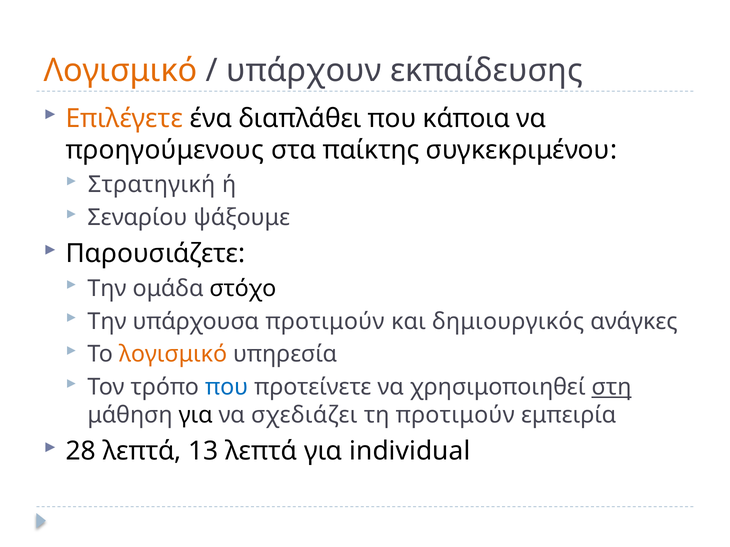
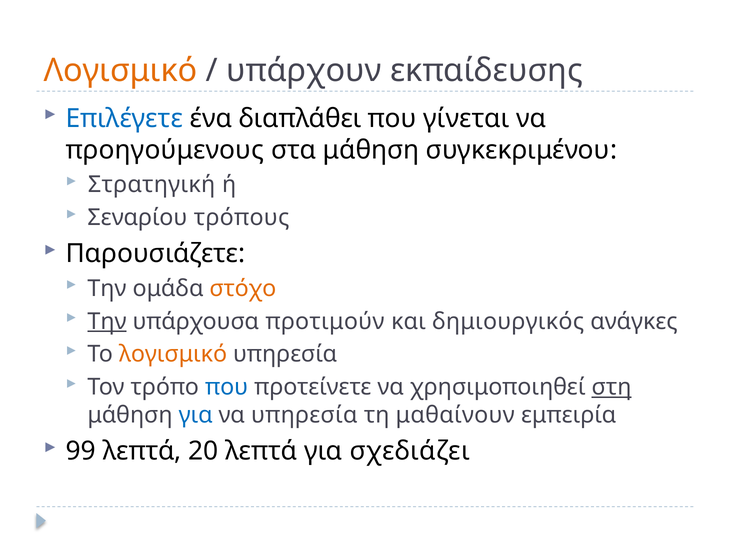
Επιλέγετε colour: orange -> blue (124, 119)
κάποια: κάποια -> γίνεται (467, 119)
στα παίκτης: παίκτης -> μάθηση (371, 150)
ψάξουμε: ψάξουμε -> τρόπους (242, 218)
στόχο colour: black -> orange (243, 289)
Την underline: none -> present (107, 322)
για colour: black -> blue (196, 416)
να σχεδιάζει: σχεδιάζει -> υπηρεσία (304, 416)
τη προτιμούν: προτιμούν -> μαθαίνουν (455, 416)
28: 28 -> 99 (81, 452)
13: 13 -> 20 (203, 452)
individual: individual -> σχεδιάζει (410, 452)
